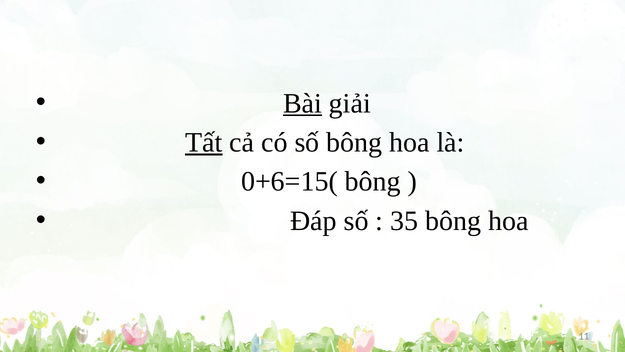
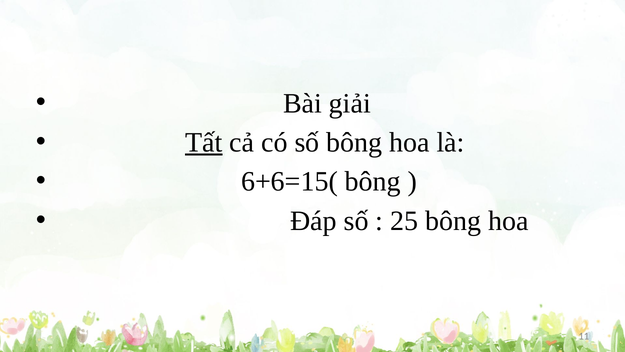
Bài underline: present -> none (302, 103)
0+6=15(: 0+6=15( -> 6+6=15( (290, 181)
35: 35 -> 25 (404, 221)
